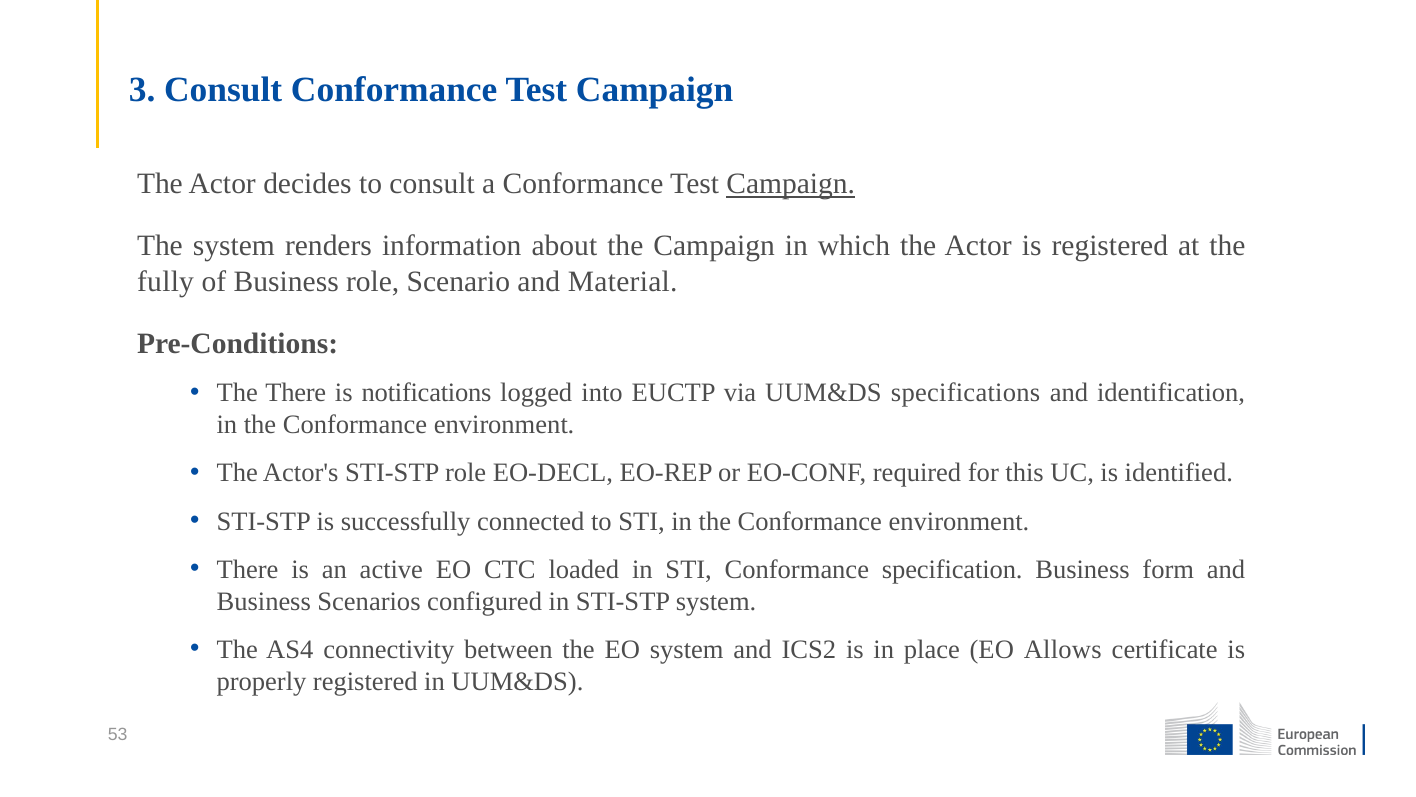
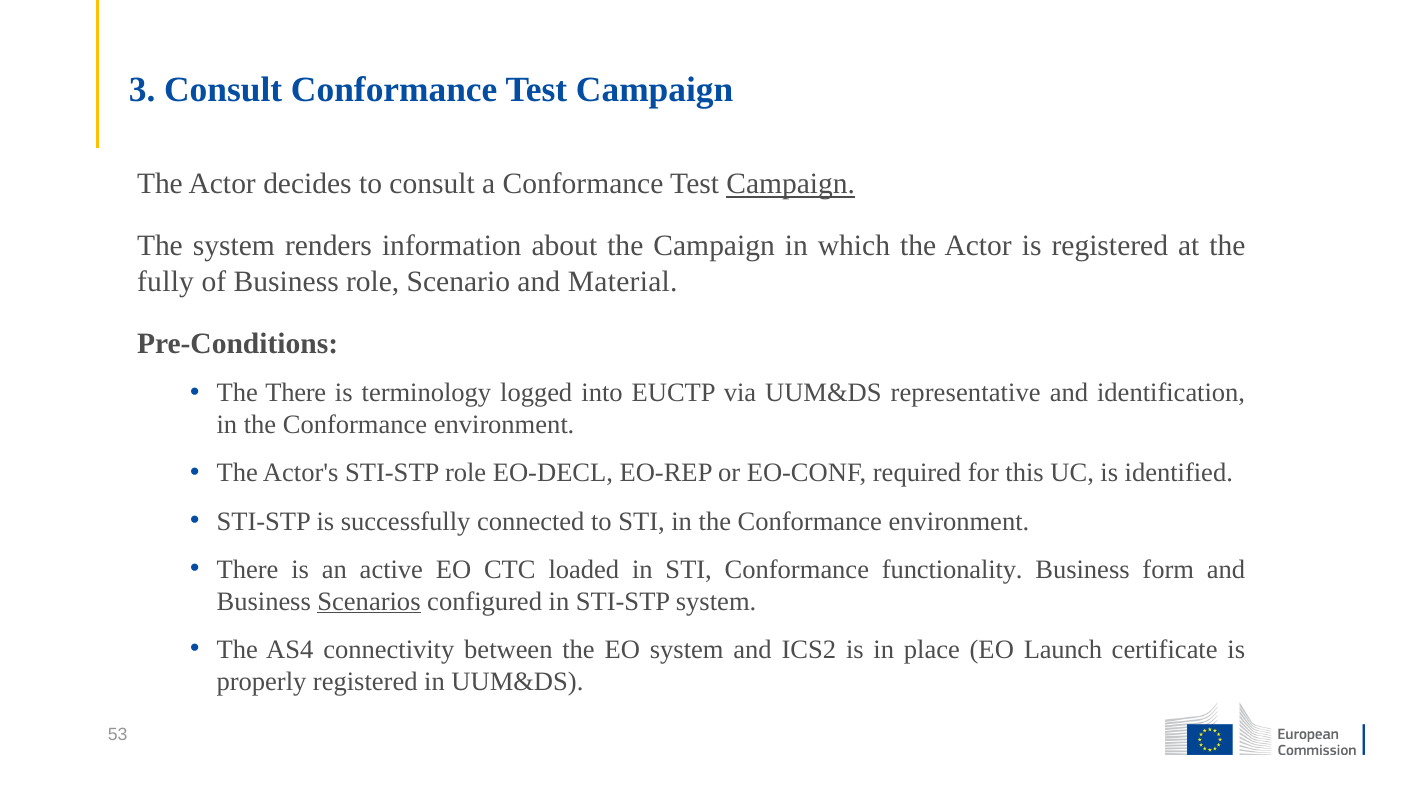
notifications: notifications -> terminology (426, 393)
specifications: specifications -> representative (966, 393)
specification: specification -> functionality (952, 569)
Scenarios underline: none -> present (369, 601)
Allows: Allows -> Launch (1063, 649)
